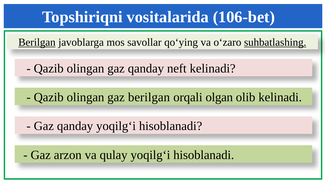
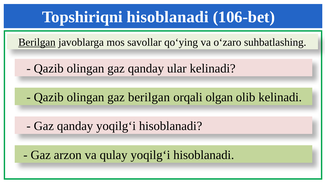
Topshiriqni vositalarida: vositalarida -> hisoblanadi (168, 17)
suhbatlashing underline: present -> none (275, 42)
neft: neft -> ular (177, 68)
